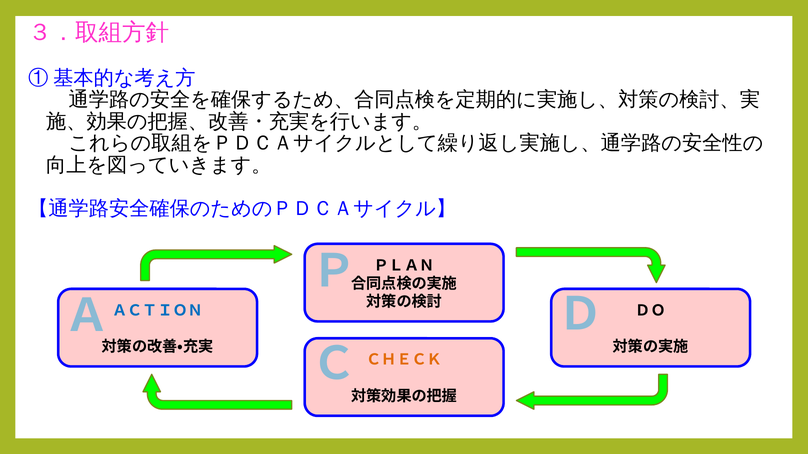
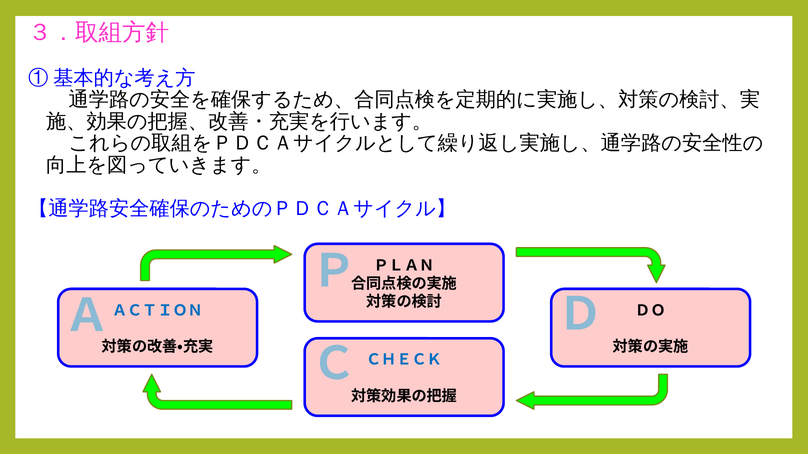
ＣＨＥＣＫ colour: orange -> blue (404, 360)
